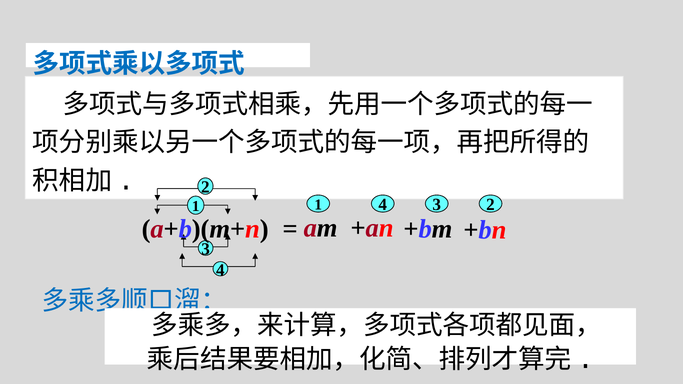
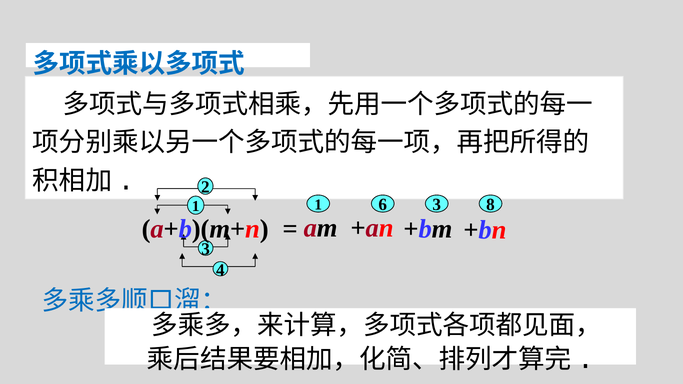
1 4: 4 -> 6 (383, 205)
3 2: 2 -> 8 (491, 205)
